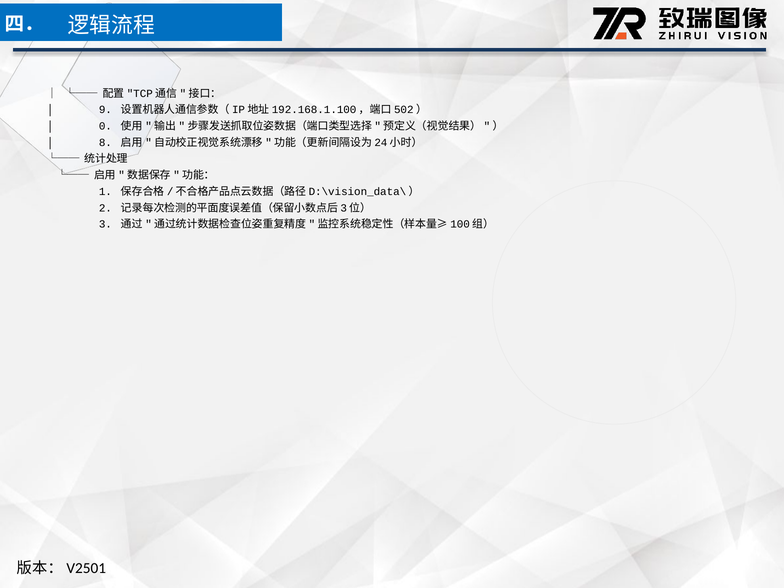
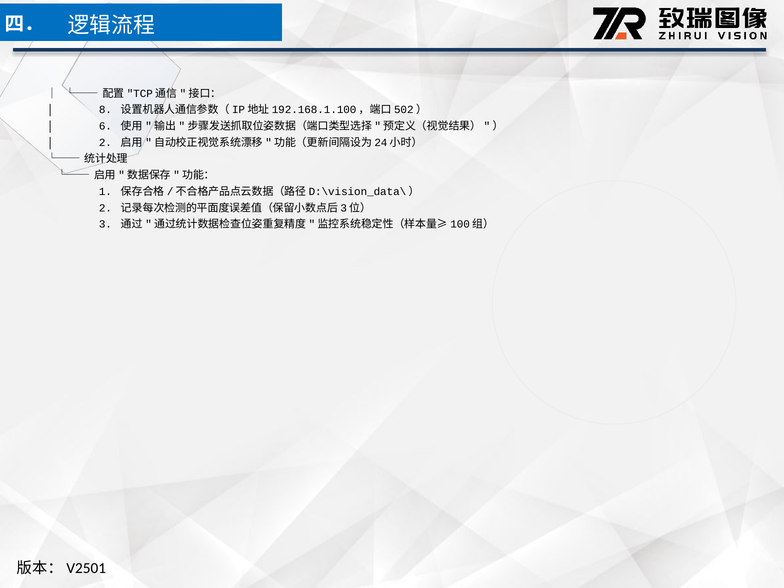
9: 9 -> 8 (105, 110)
0: 0 -> 6 (105, 126)
8: 8 -> 2 (105, 143)
